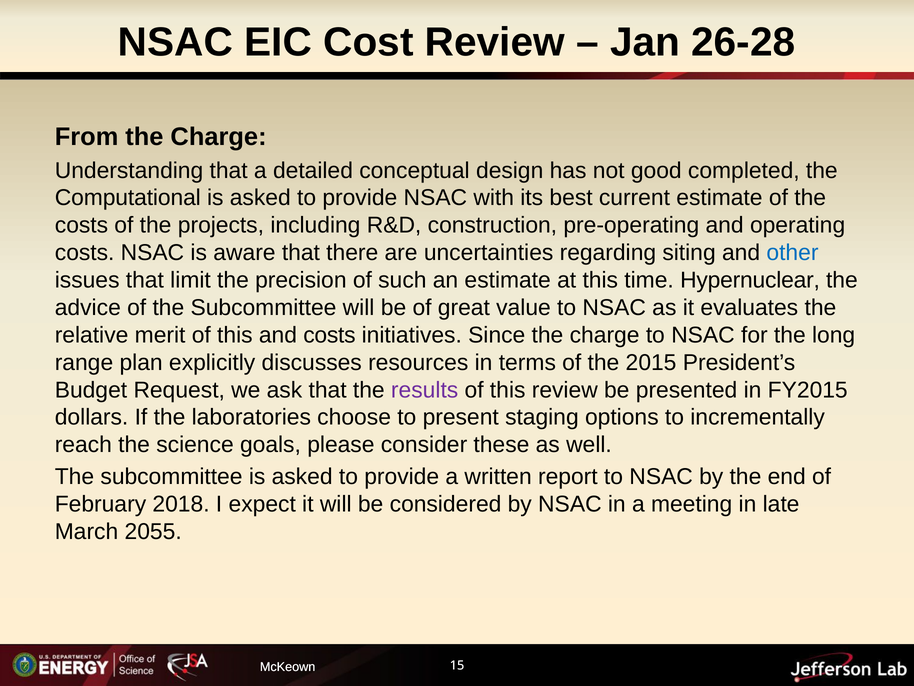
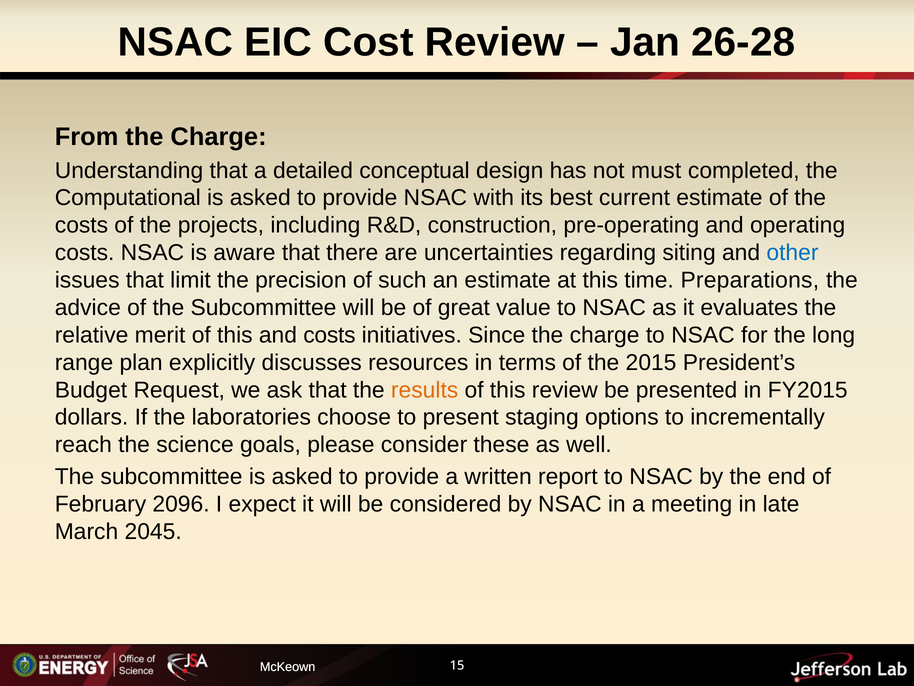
good: good -> must (656, 170)
Hypernuclear: Hypernuclear -> Preparations (750, 280)
results colour: purple -> orange (425, 390)
2018: 2018 -> 2096 (181, 504)
2055: 2055 -> 2045 (153, 531)
